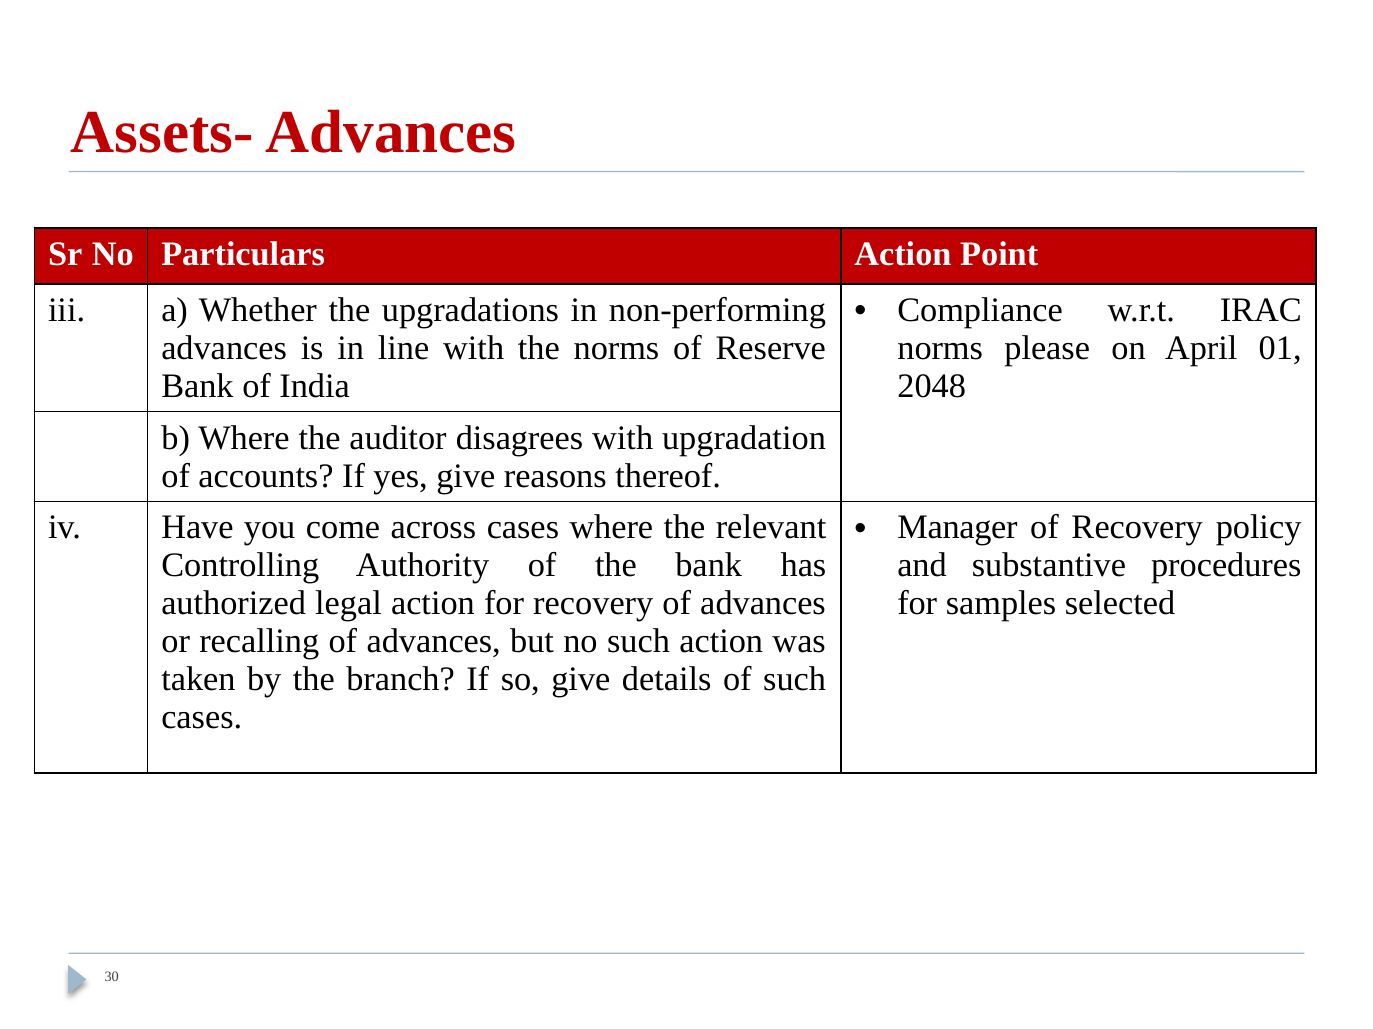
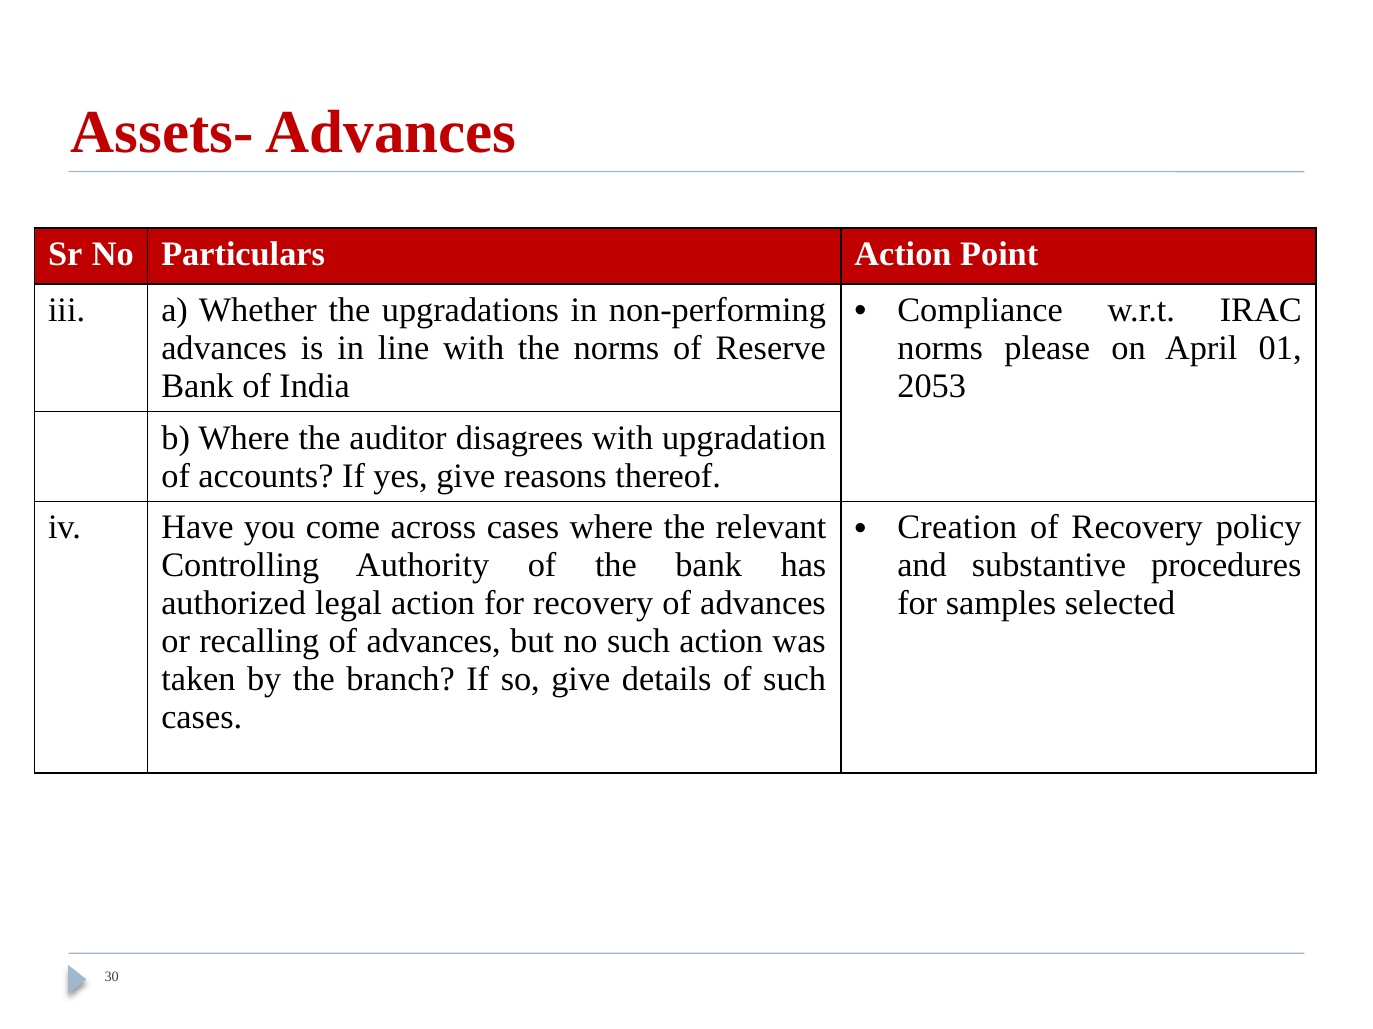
2048: 2048 -> 2053 (932, 386)
Manager: Manager -> Creation (957, 528)
